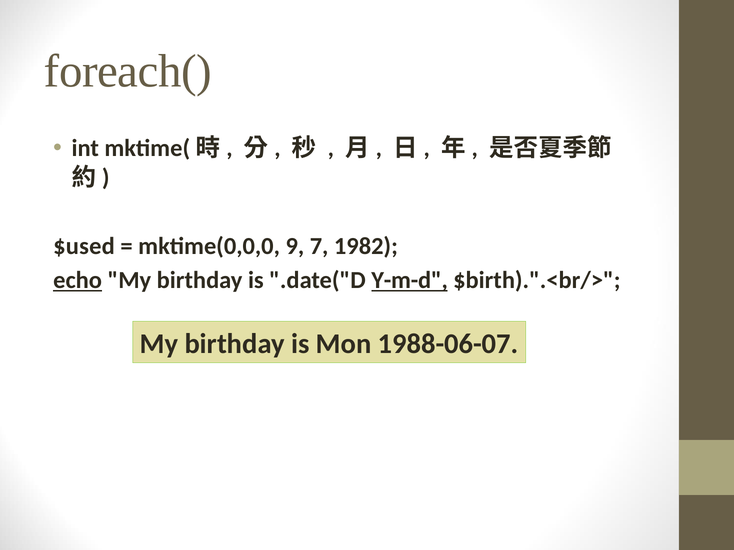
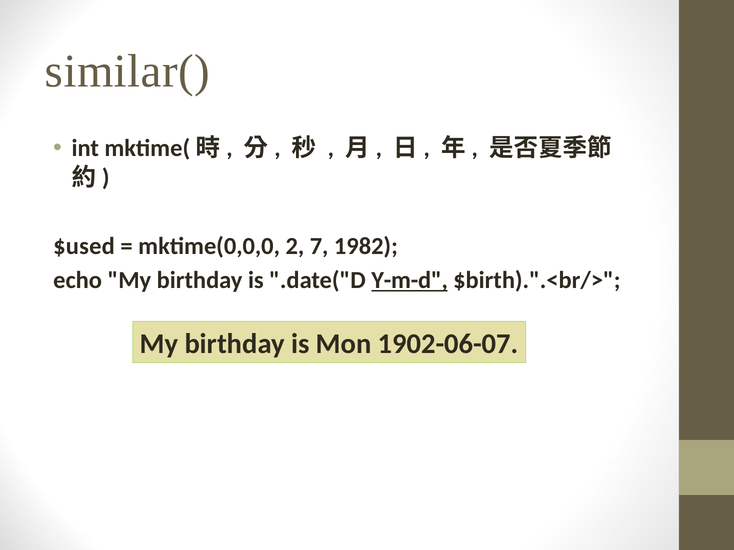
foreach(: foreach( -> similar( (127, 71)
9: 9 -> 2 (295, 246)
echo underline: present -> none (78, 281)
1988-06-07: 1988-06-07 -> 1902-06-07 (448, 344)
